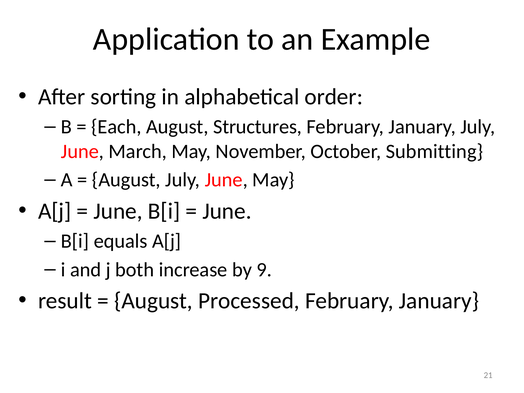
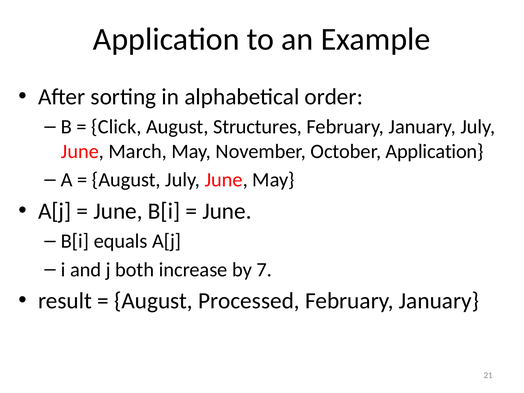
Each: Each -> Click (116, 127)
October Submitting: Submitting -> Application (435, 151)
9: 9 -> 7 (264, 270)
